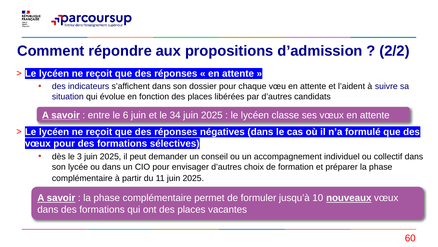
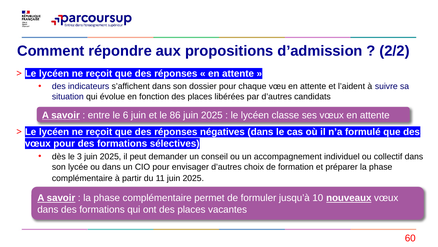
34: 34 -> 86 (175, 115)
